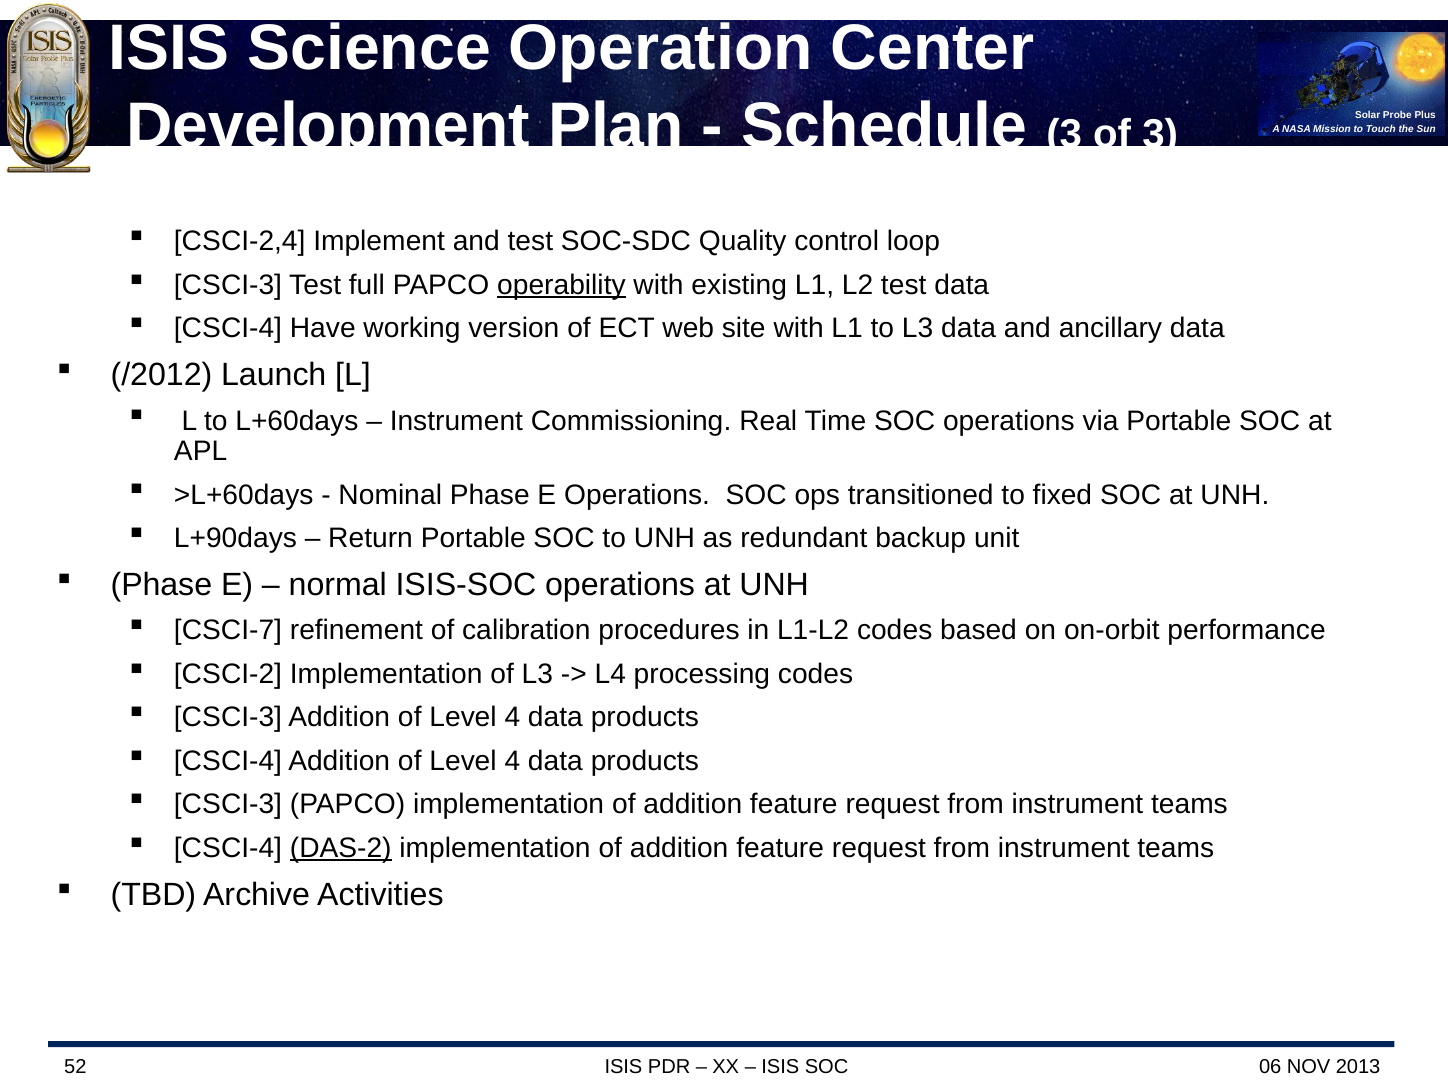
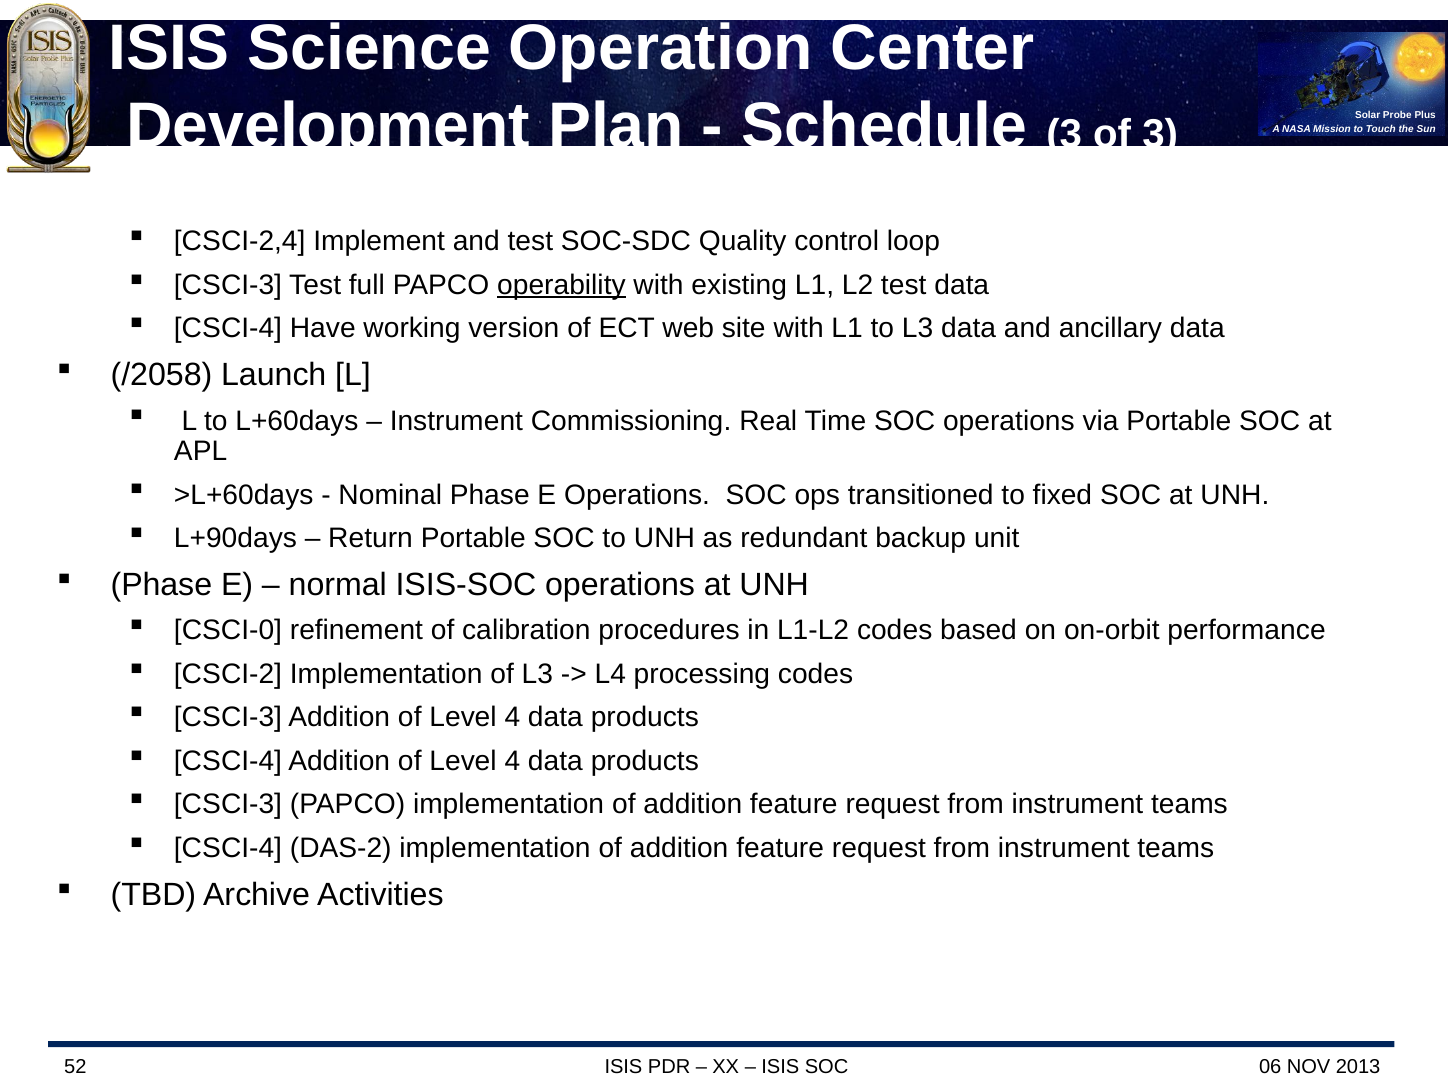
/2012: /2012 -> /2058 (161, 375)
CSCI-7: CSCI-7 -> CSCI-0 (228, 631)
DAS-2 underline: present -> none (341, 848)
